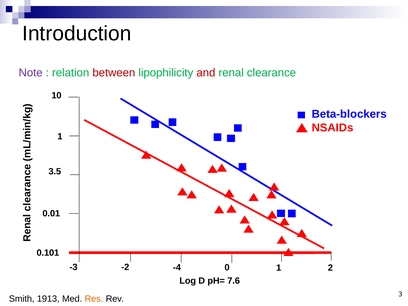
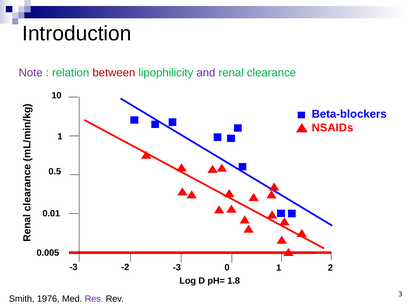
and colour: red -> purple (206, 73)
3.5: 3.5 -> 0.5 (55, 172)
0.101: 0.101 -> 0.005 (48, 253)
-4: -4 -> -3 (177, 267)
7.6: 7.6 -> 1.8 (234, 281)
1913: 1913 -> 1976 (48, 299)
Res colour: orange -> purple (94, 299)
